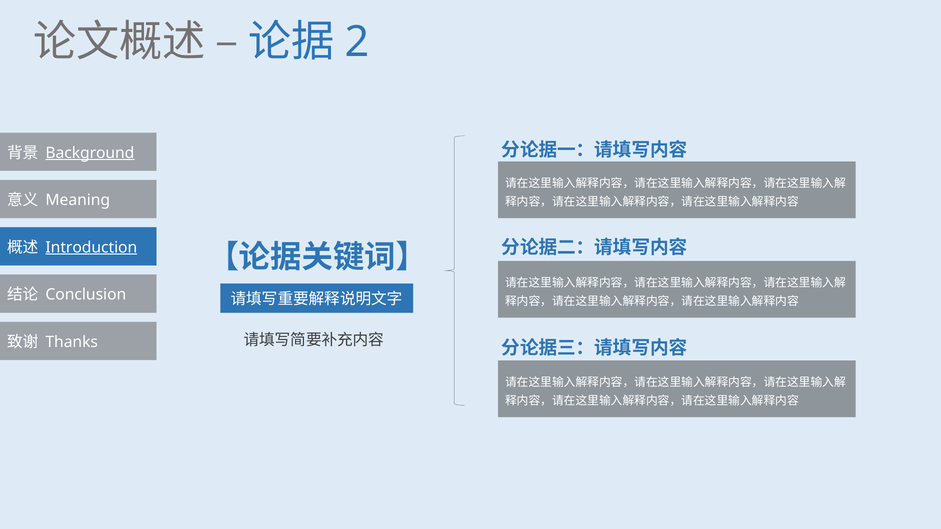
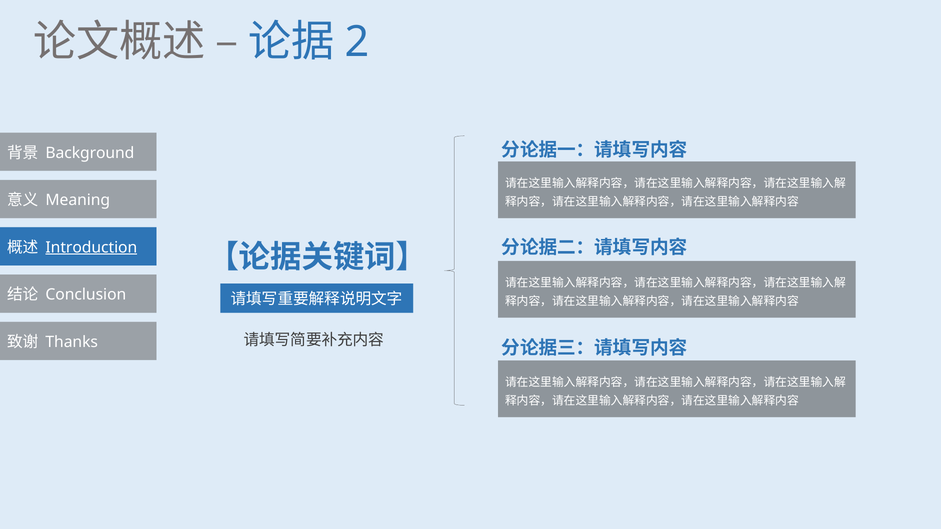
Background underline: present -> none (90, 153)
